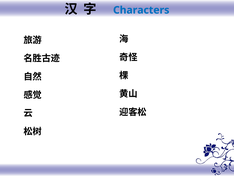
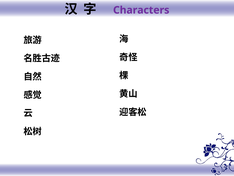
Characters colour: blue -> purple (141, 10)
